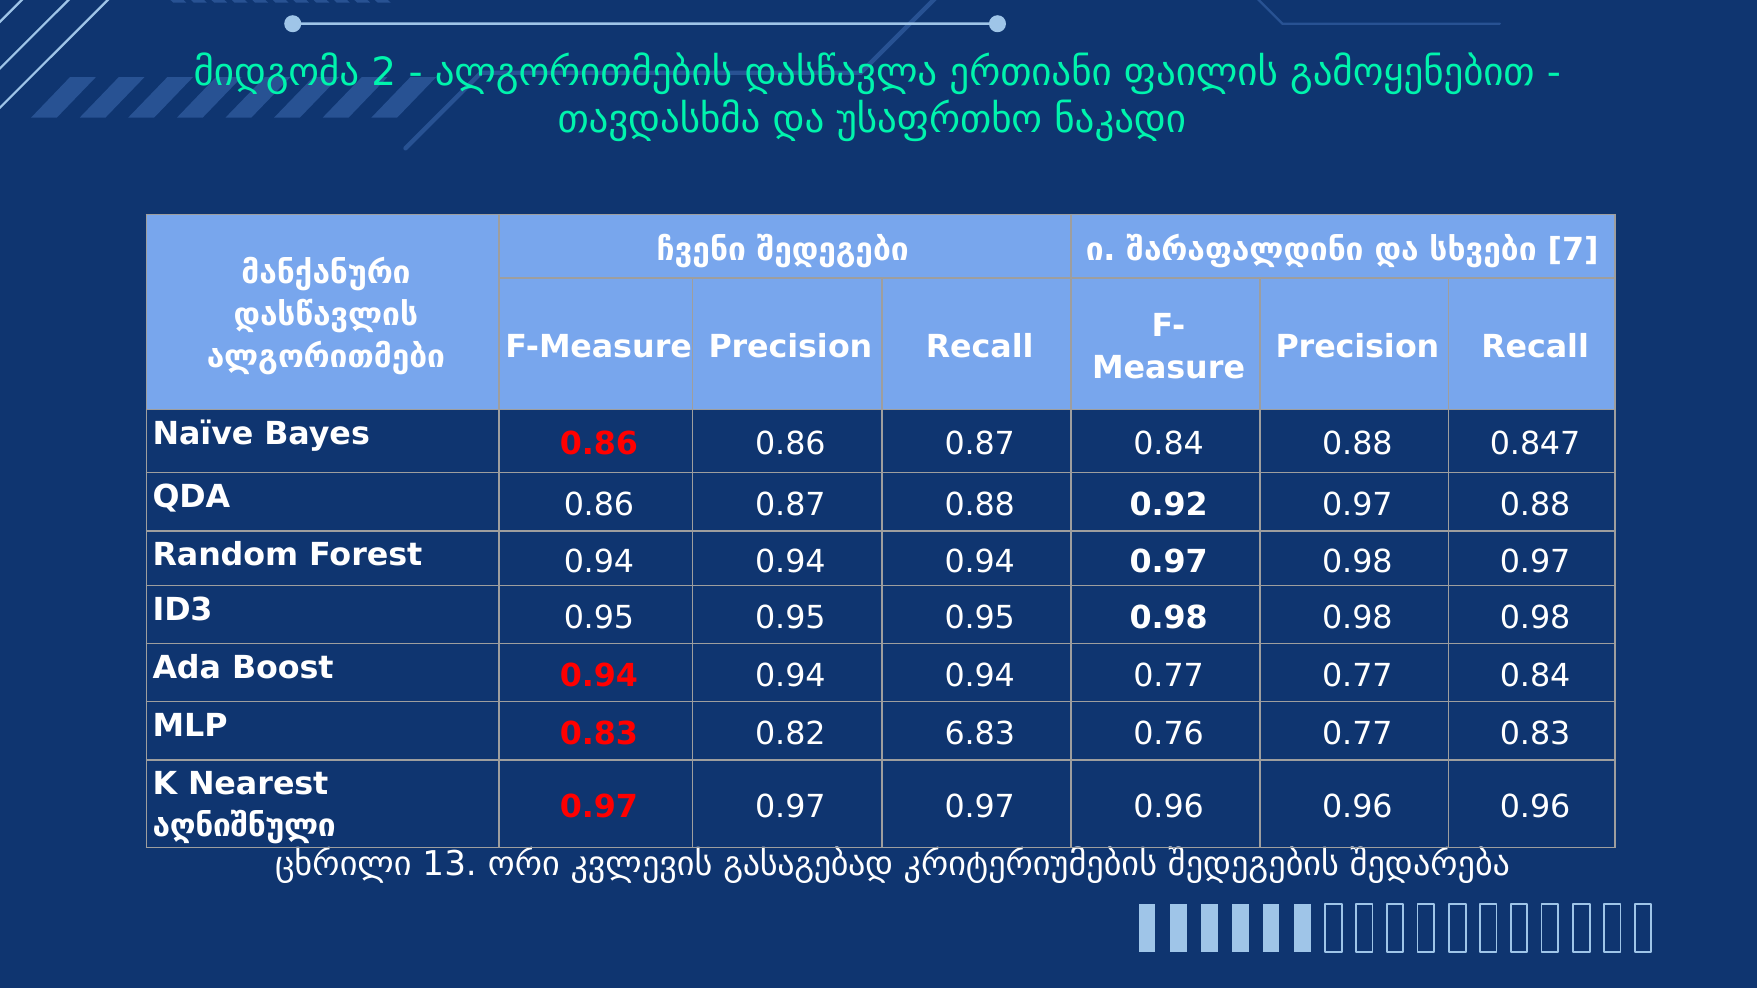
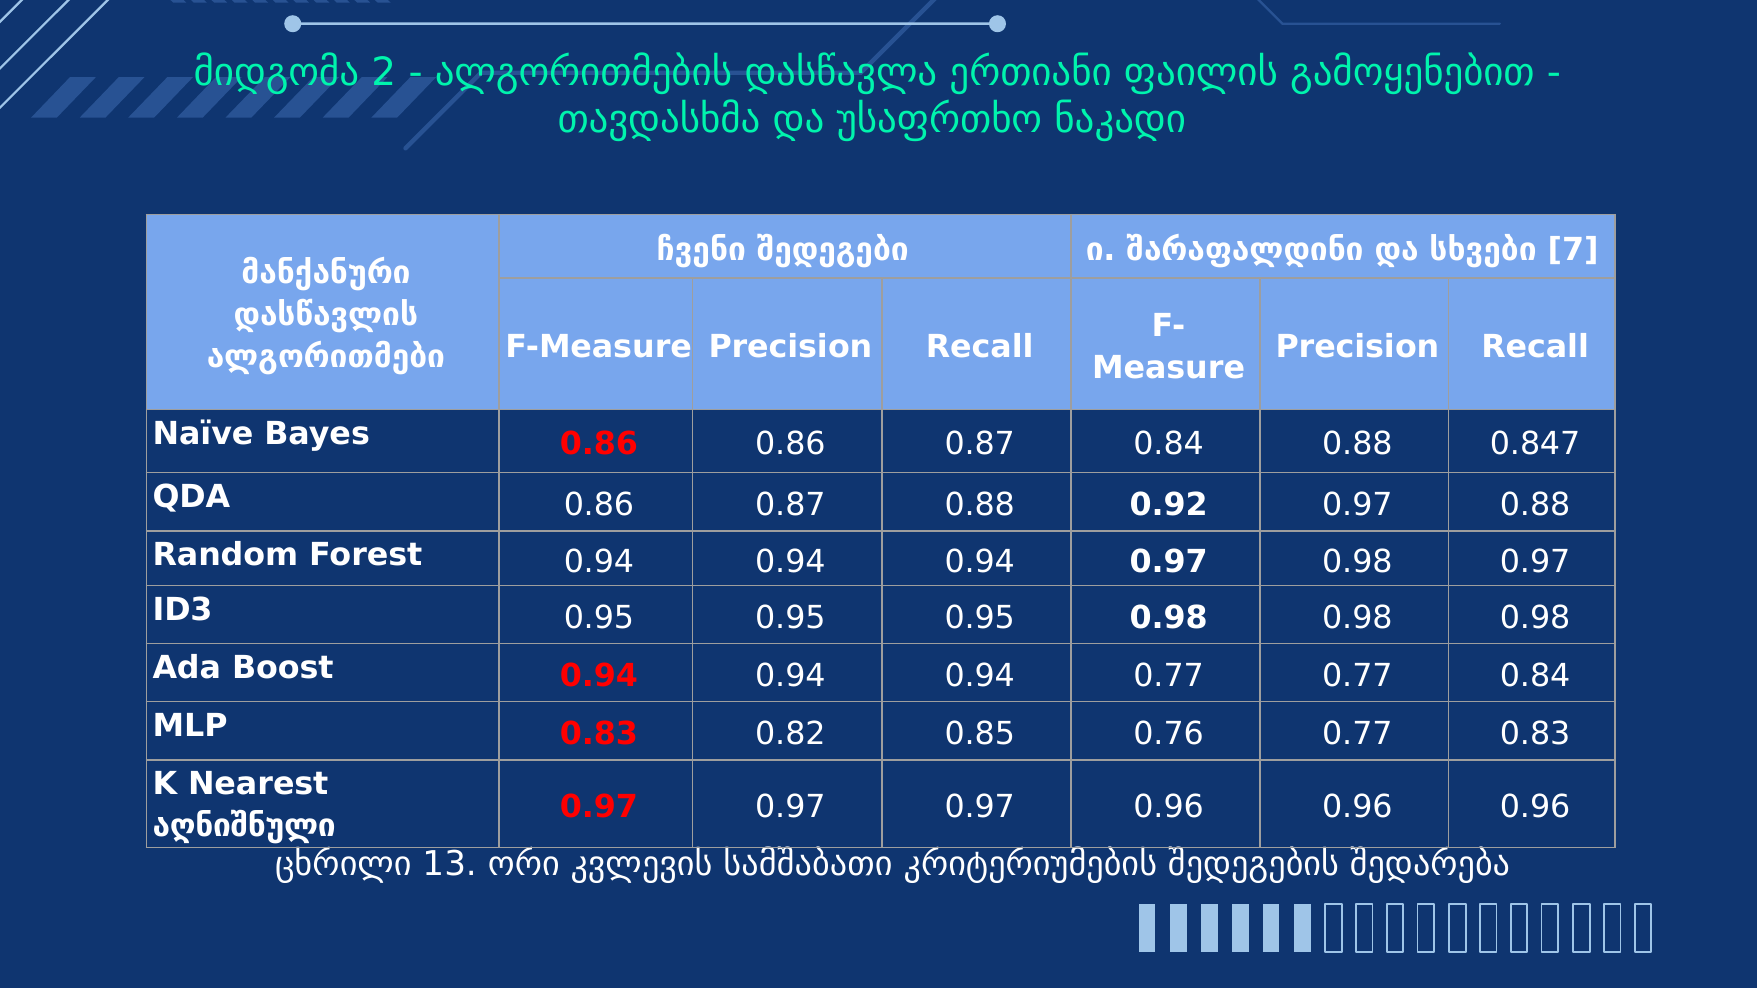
6.83: 6.83 -> 0.85 (980, 734)
გასაგებად: გასაგებად -> სამშაბათი (808, 865)
